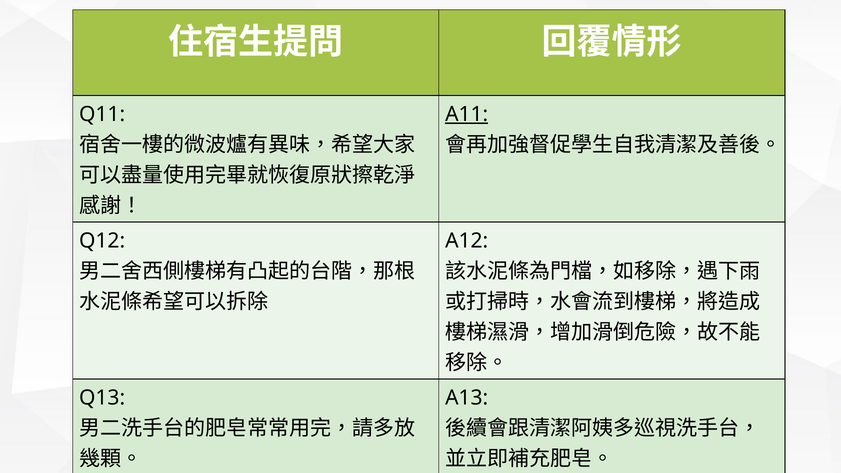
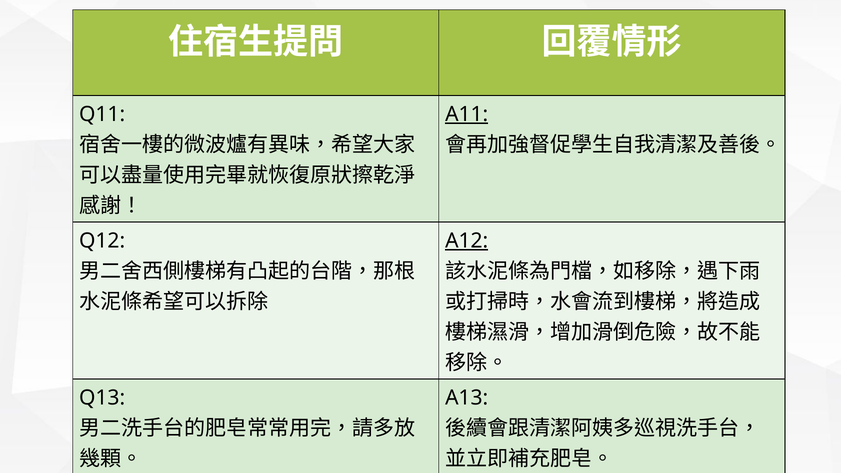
A12 underline: none -> present (467, 241)
